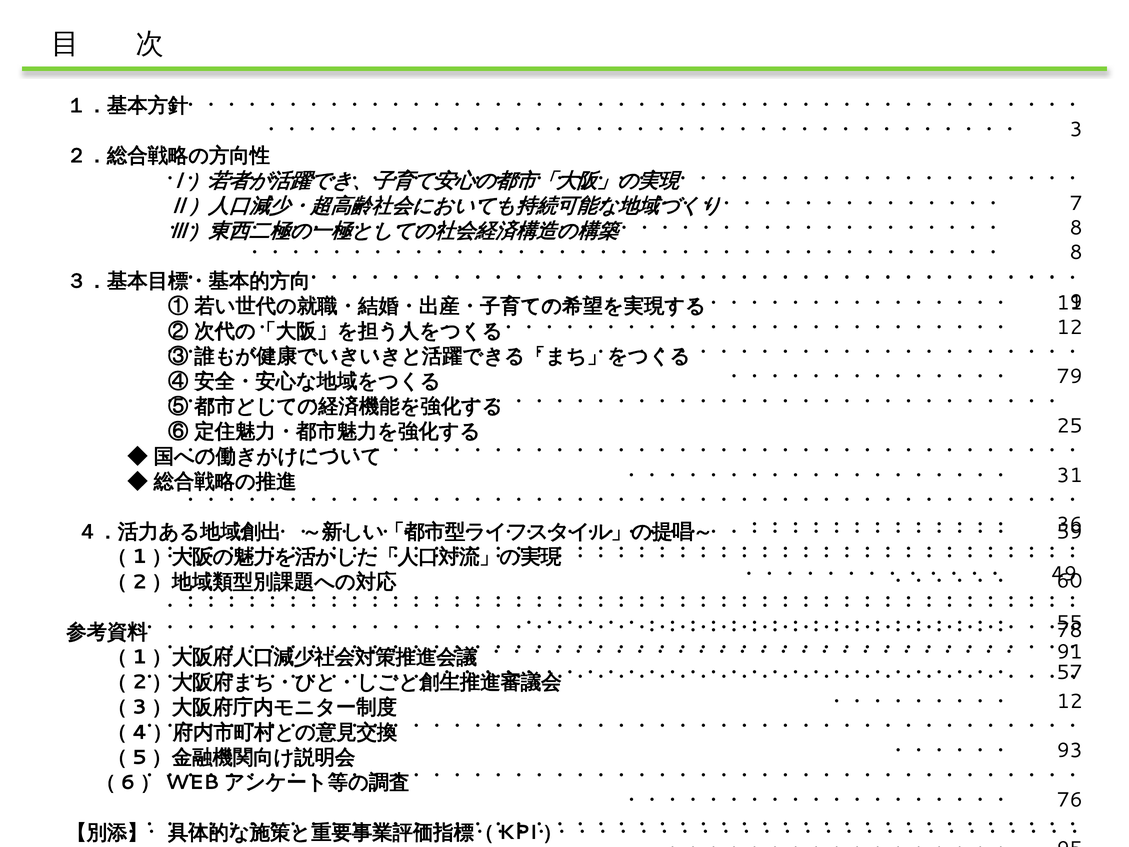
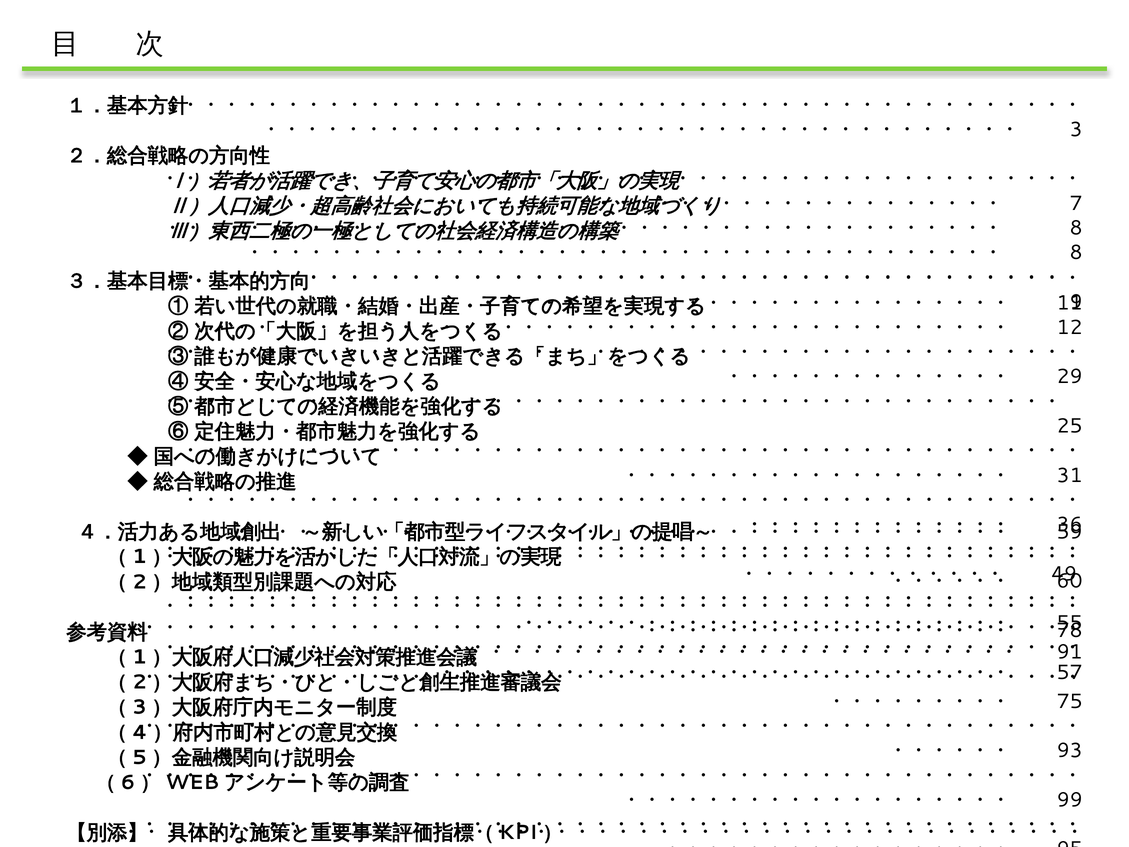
79: 79 -> 29 (1070, 377)
12: 12 -> 75 (1070, 701)
76: 76 -> 99 (1070, 800)
